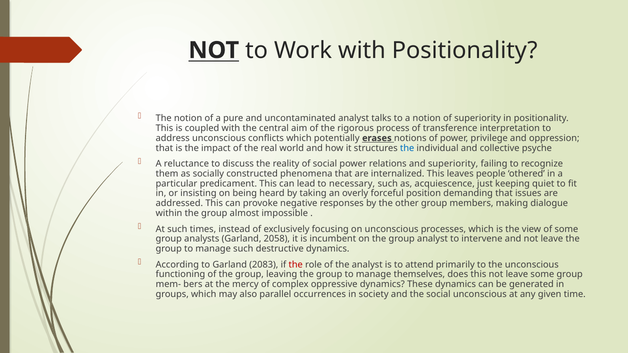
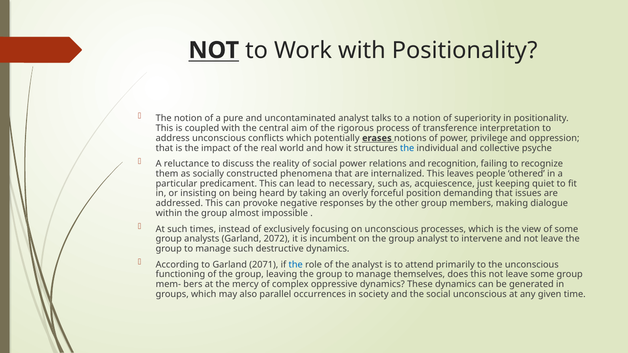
and superiority: superiority -> recognition (453, 164)
2058: 2058 -> 2072 (277, 239)
2083: 2083 -> 2071 (264, 265)
the colour: red -> blue (296, 265)
